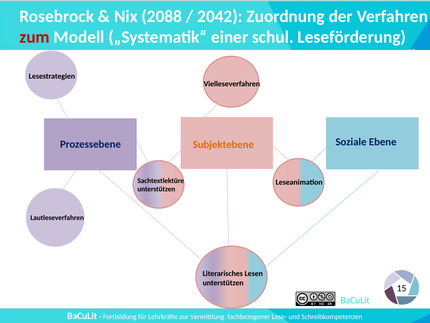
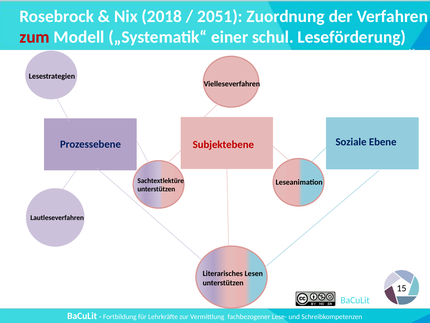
2088: 2088 -> 2018 (162, 16)
2042: 2042 -> 2051 (220, 16)
Subjektebene colour: orange -> red (223, 144)
